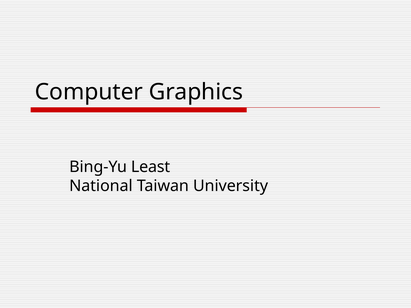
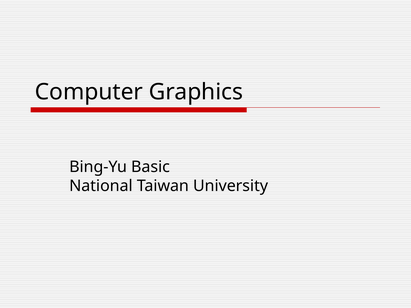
Least: Least -> Basic (150, 167)
